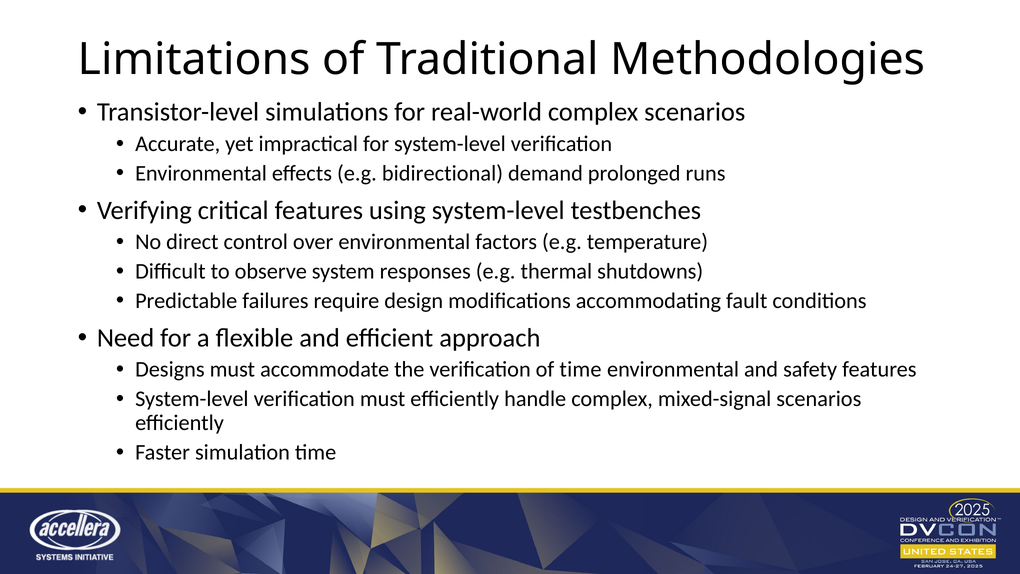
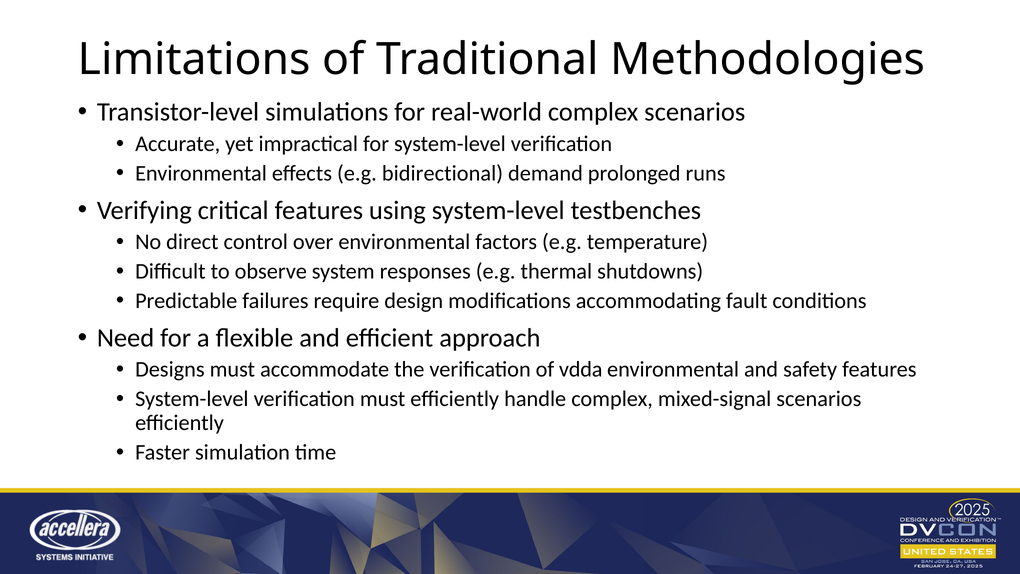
of time: time -> vdda (581, 369)
